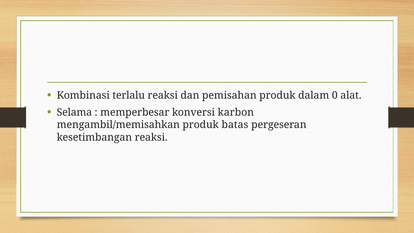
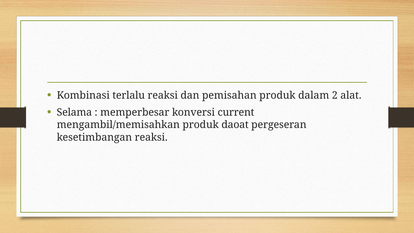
0: 0 -> 2 (335, 95)
karbon: karbon -> current (236, 112)
batas: batas -> daoat (235, 125)
